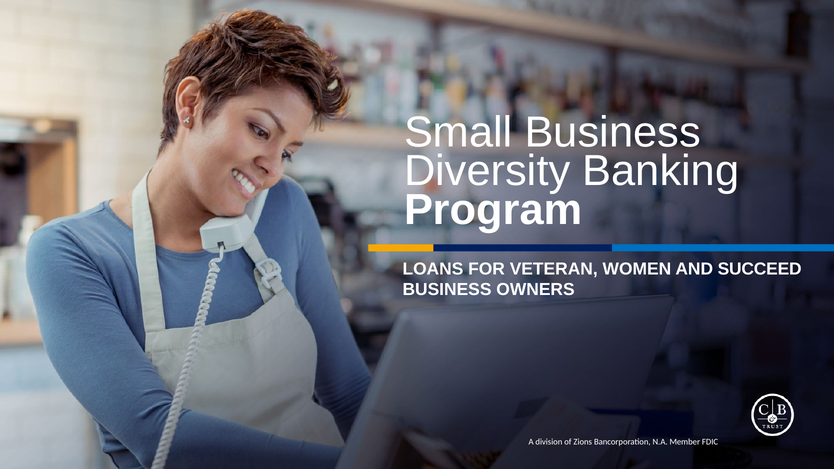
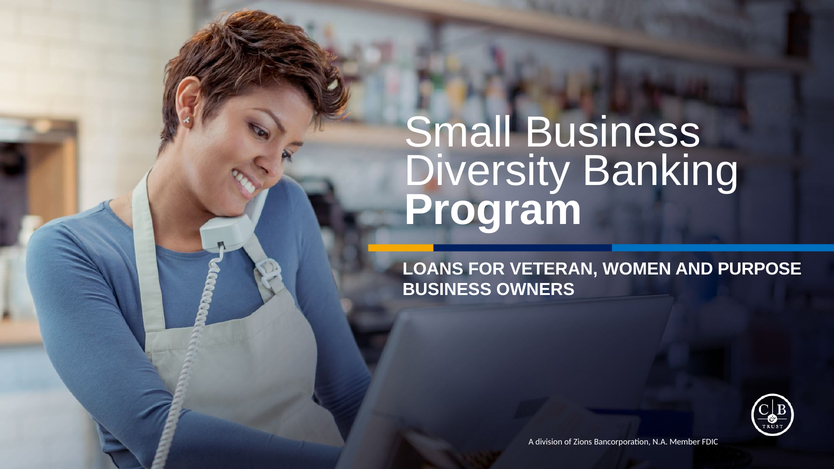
SUCCEED: SUCCEED -> PURPOSE (760, 269)
